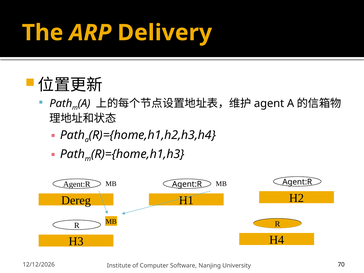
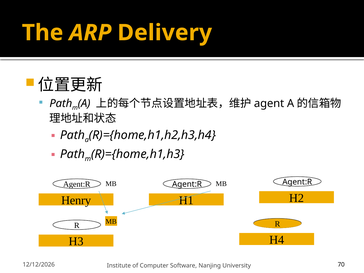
Dereg: Dereg -> Henry (76, 200)
